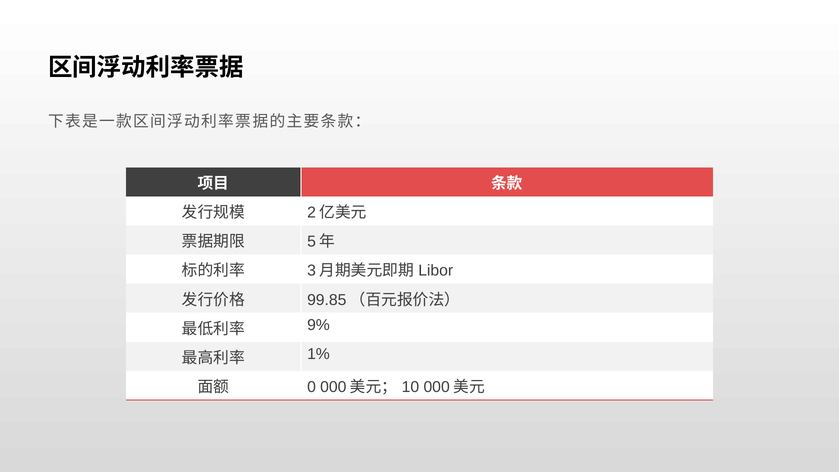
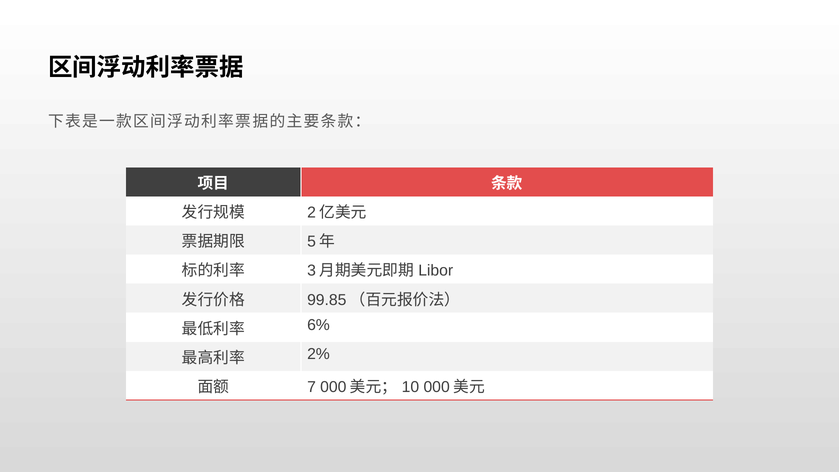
9%: 9% -> 6% (318, 325)
1%: 1% -> 2% (318, 354)
0: 0 -> 7 (312, 387)
